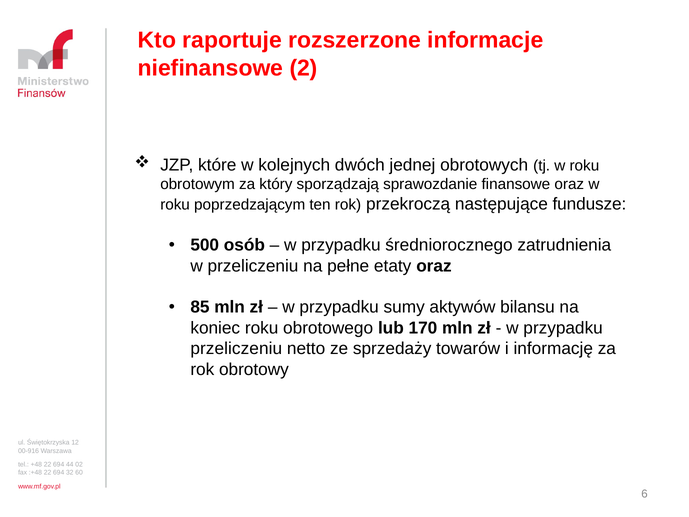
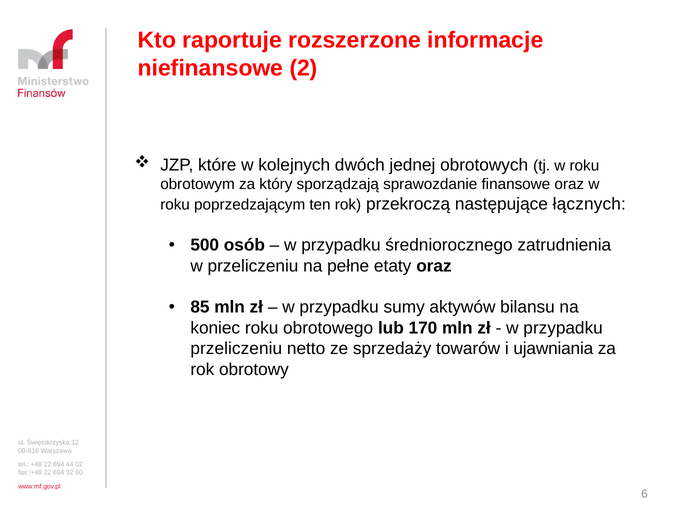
fundusze: fundusze -> łącznych (589, 204)
informację: informację -> ujawniania (553, 348)
